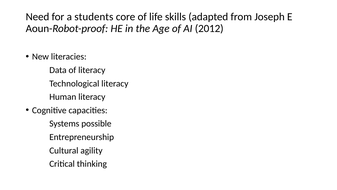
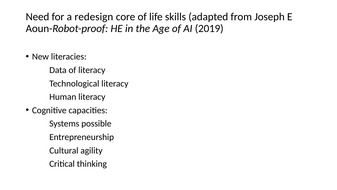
students: students -> redesign (94, 17)
2012: 2012 -> 2019 (209, 28)
